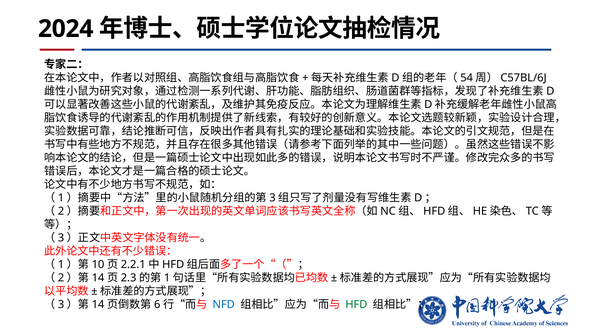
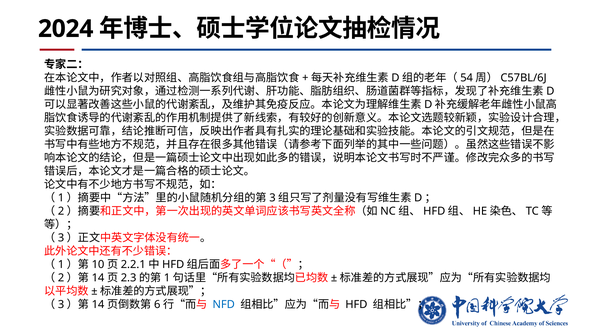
HFD colour: green -> black (356, 304)
